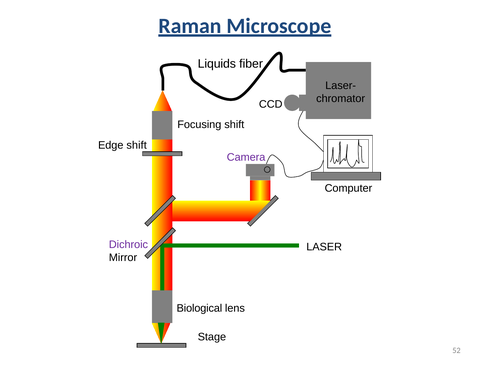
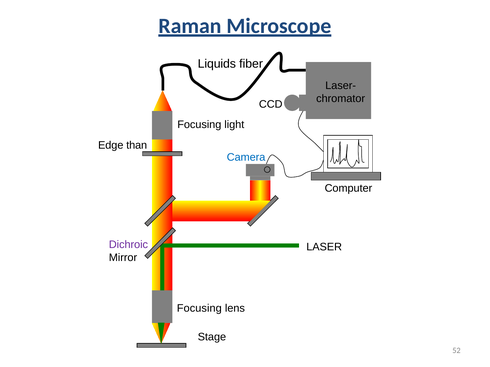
Focusing shift: shift -> light (234, 125)
Edge shift: shift -> than (137, 145)
Camera colour: purple -> blue (246, 158)
Biological: Biological -> Focusing (199, 309)
